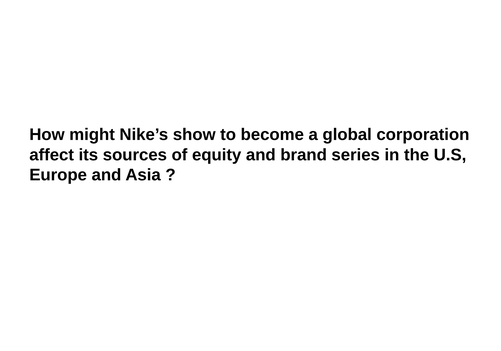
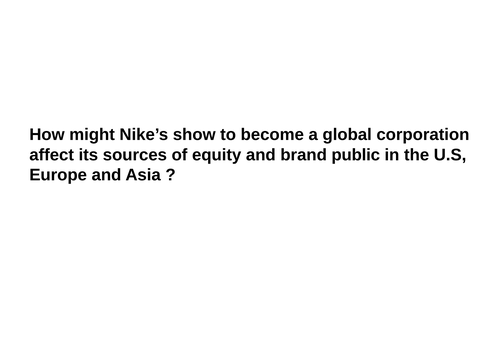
series: series -> public (356, 154)
